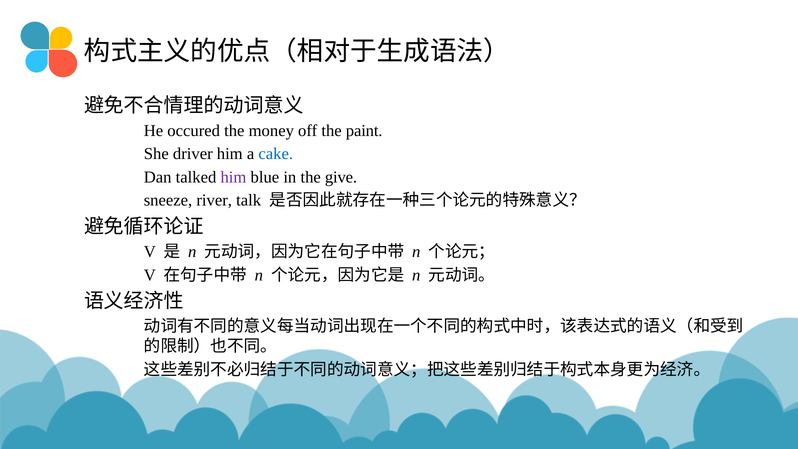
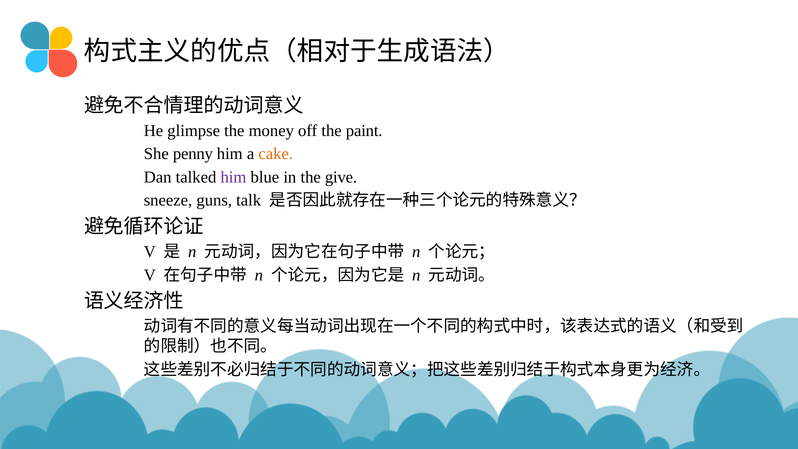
occured: occured -> glimpse (194, 131)
driver: driver -> penny (193, 154)
cake colour: blue -> orange (276, 154)
river: river -> guns (214, 200)
